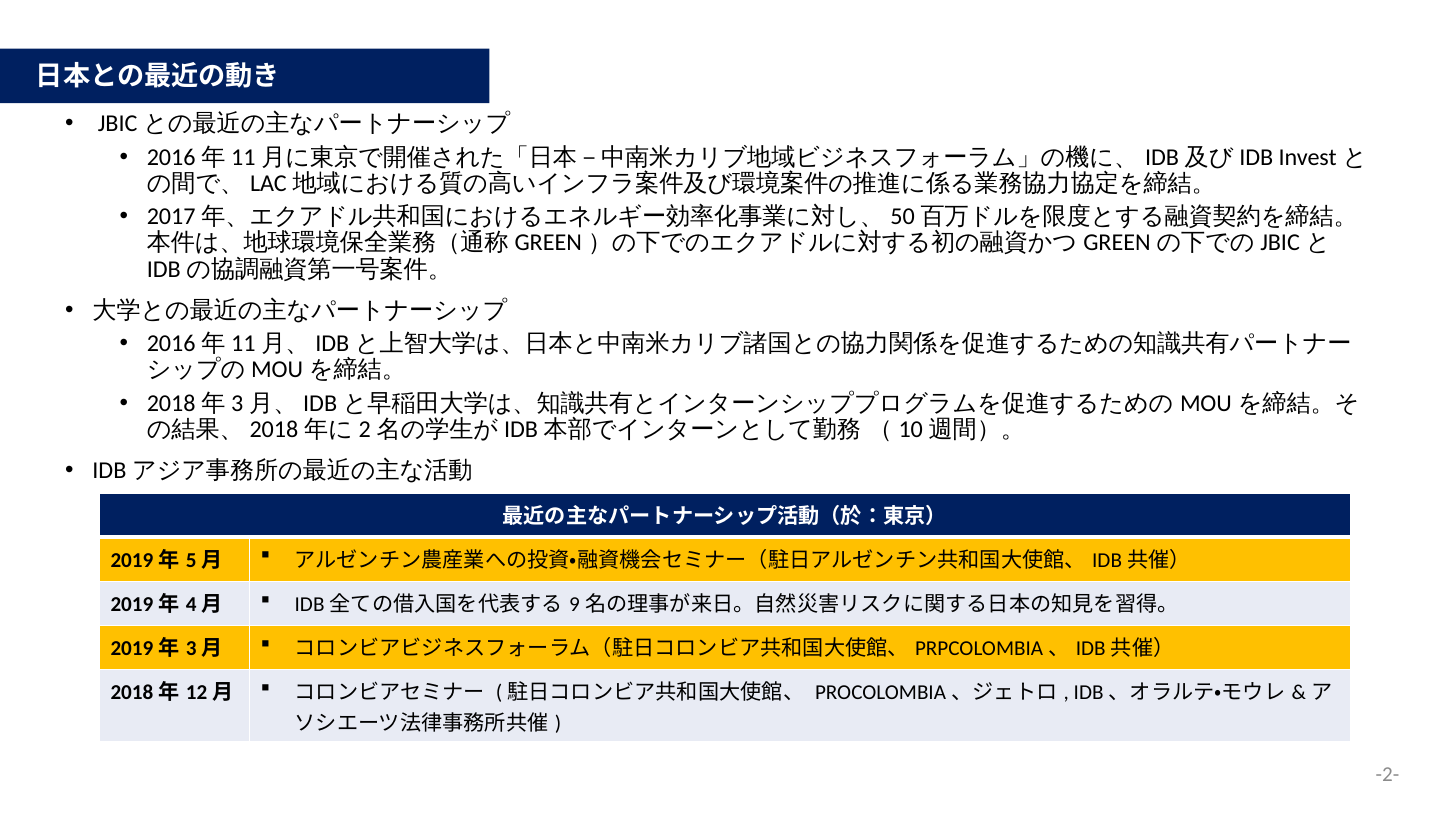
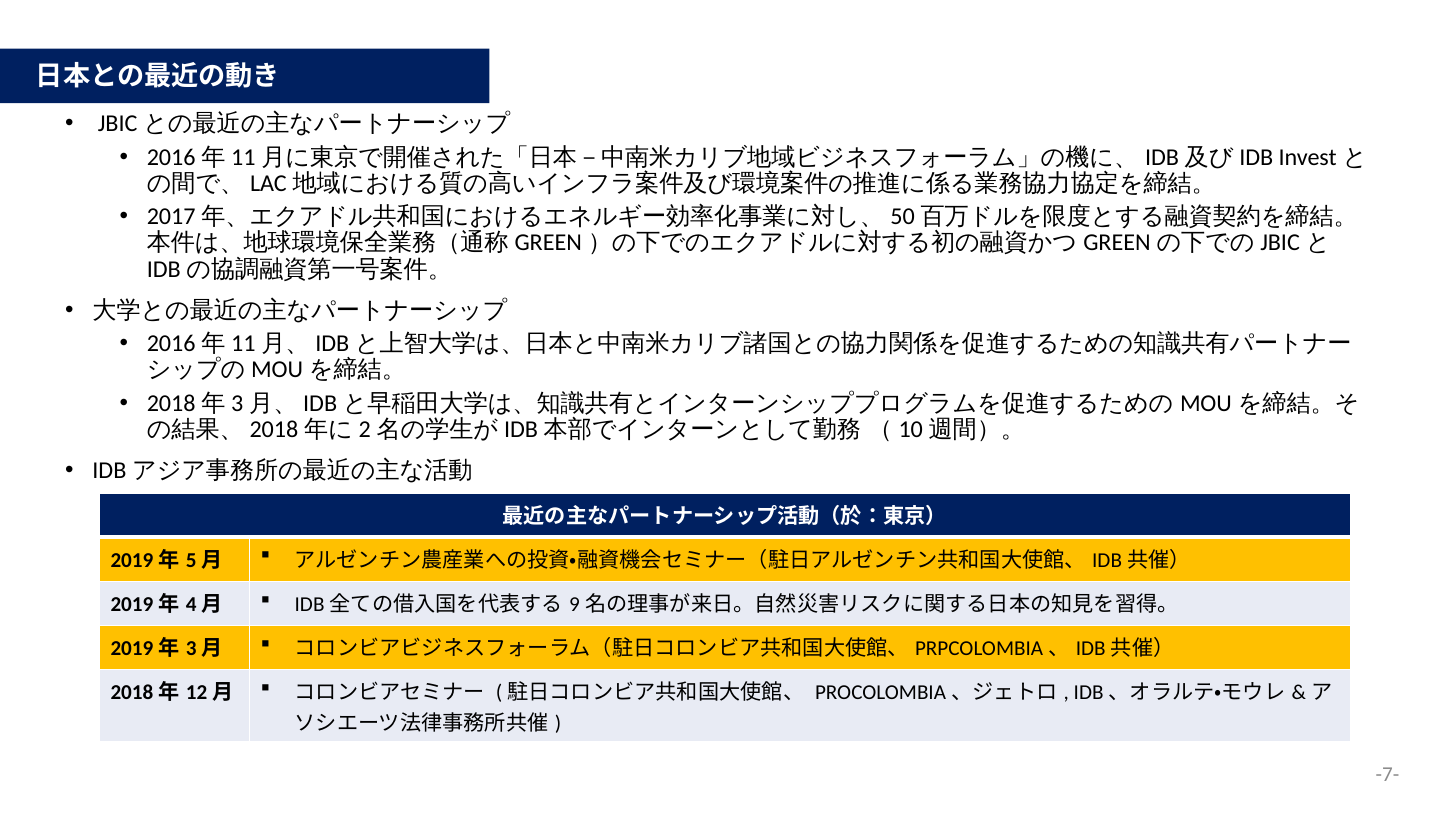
-2-: -2- -> -7- (1388, 774)
